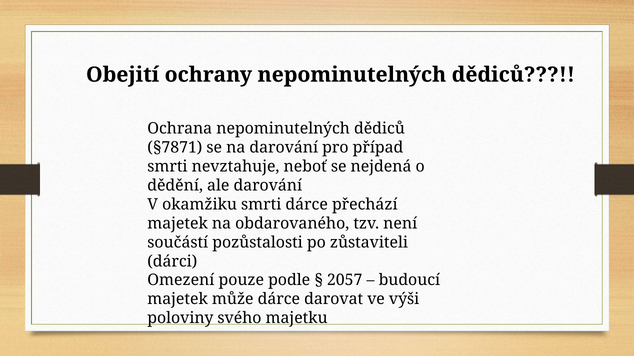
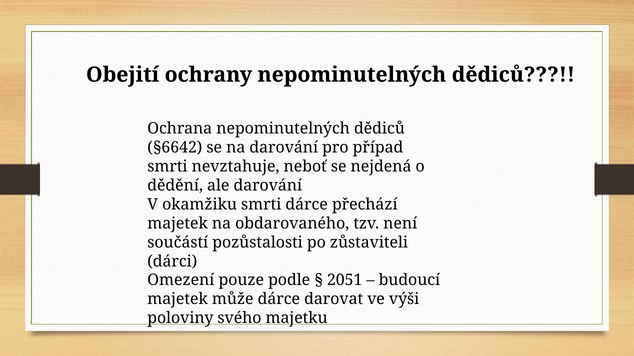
§7871: §7871 -> §6642 (175, 148)
2057: 2057 -> 2051 (345, 281)
